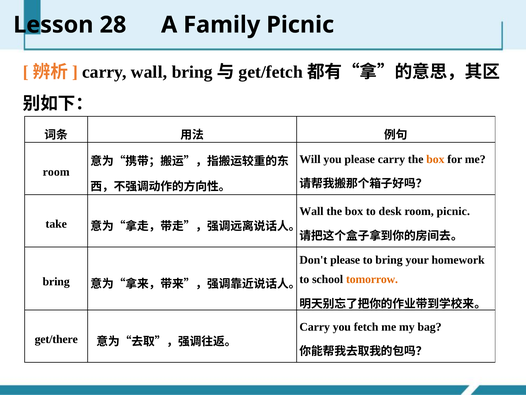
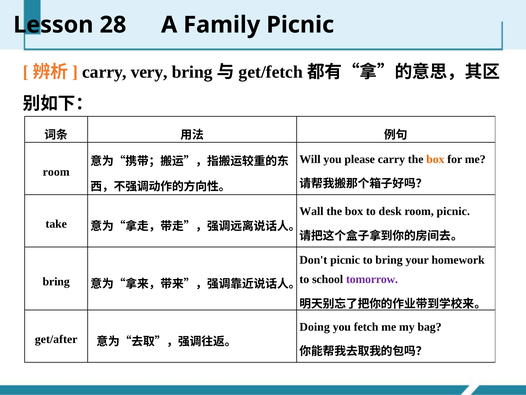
carry wall: wall -> very (149, 72)
Don't please: please -> picnic (345, 260)
tomorrow colour: orange -> purple (372, 279)
Carry: Carry -> Doing (315, 326)
get/there: get/there -> get/after (56, 339)
